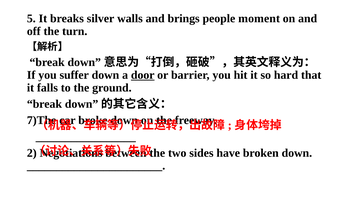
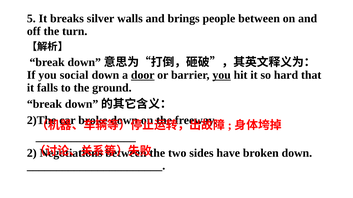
people moment: moment -> between (259, 19)
suffer: suffer -> social (74, 75)
you underline: none -> present (222, 75)
7)The: 7)The -> 2)The (42, 121)
